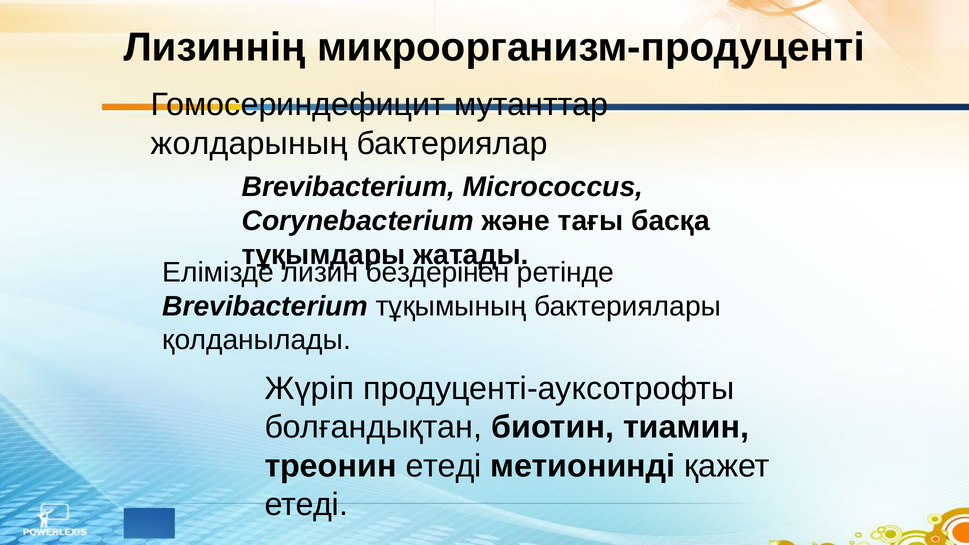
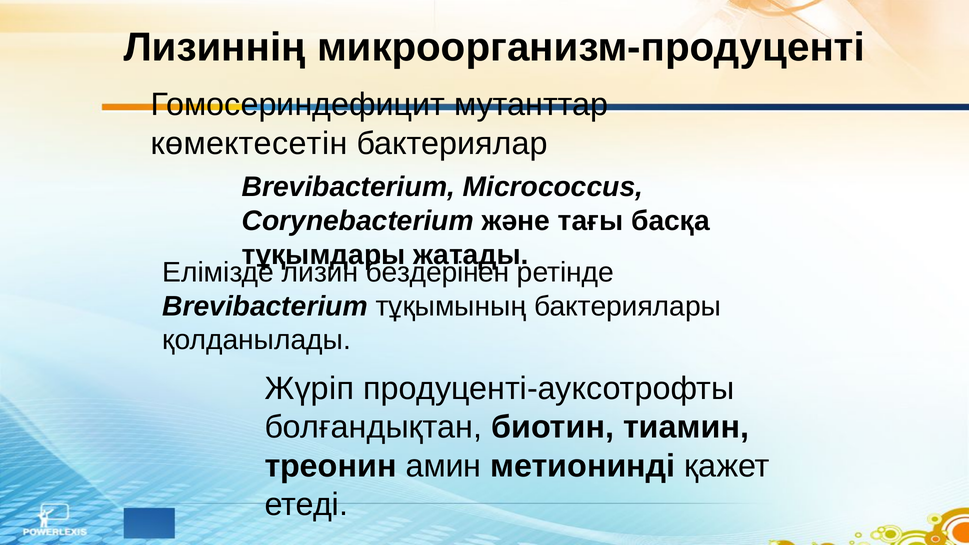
жолдарының: жолдарының -> көмектесетін (249, 143)
треонин етеді: етеді -> амин (444, 466)
